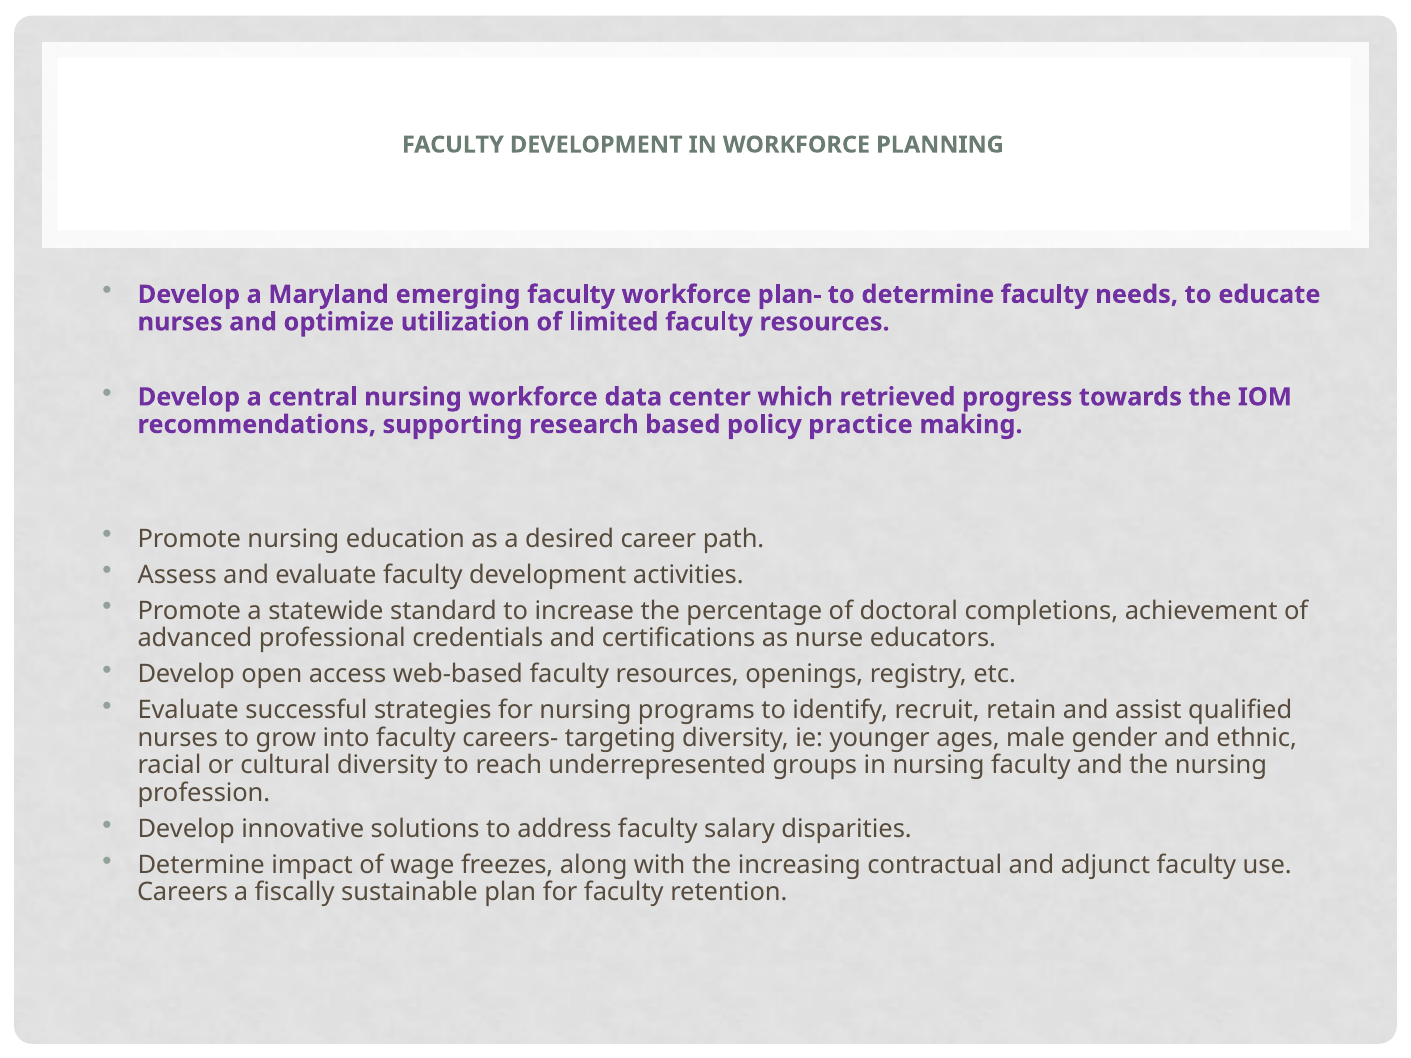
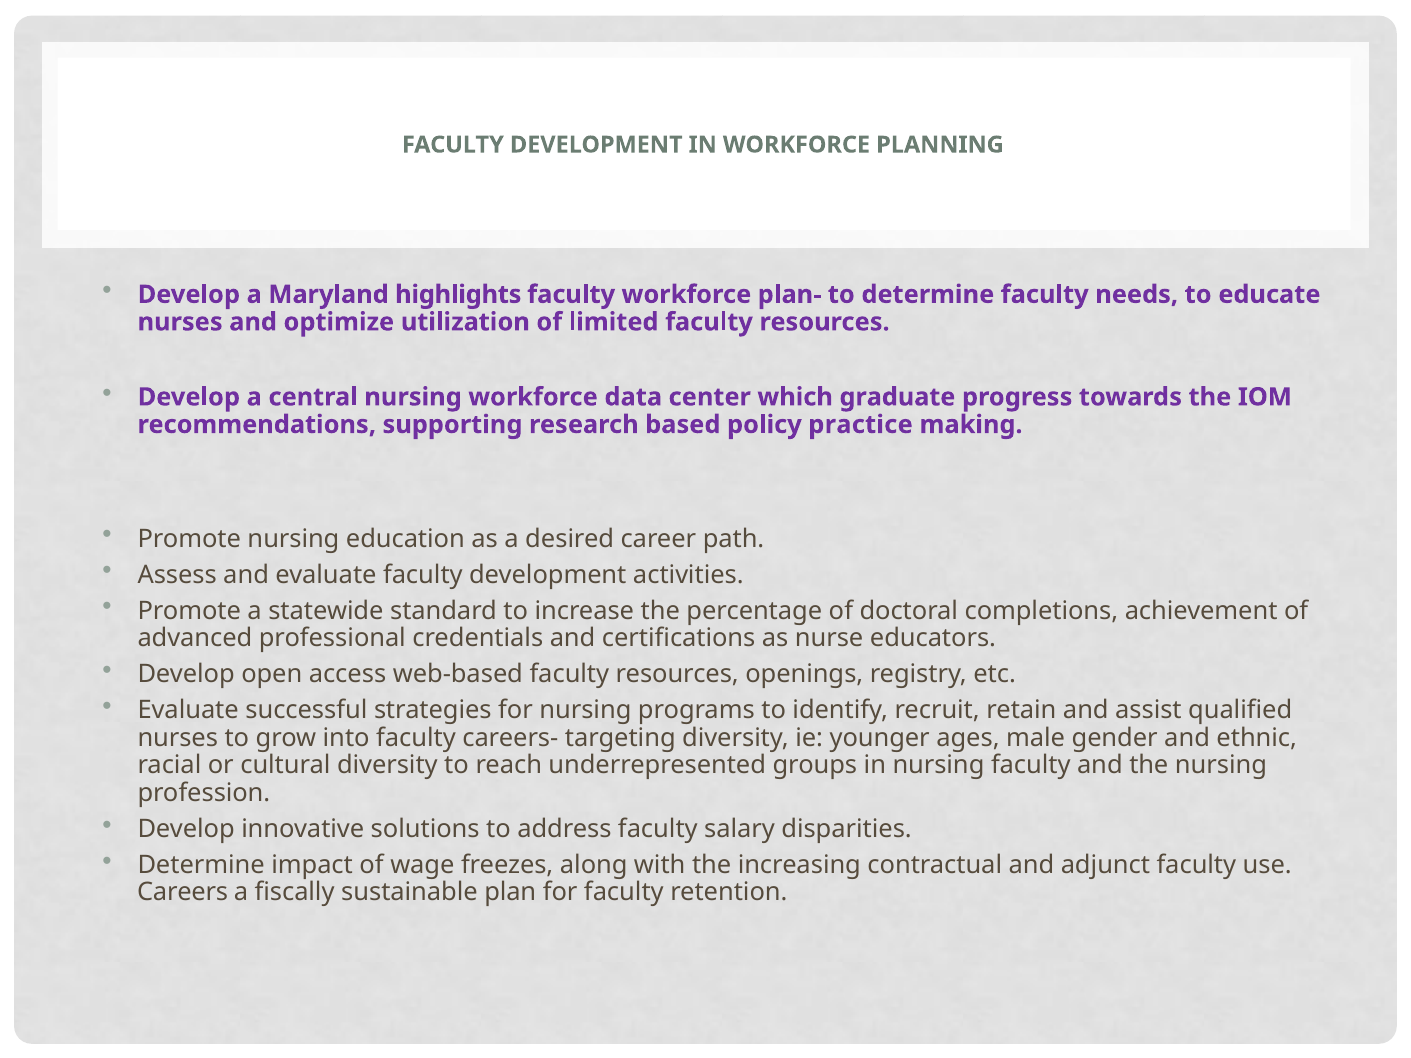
emerging: emerging -> highlights (458, 295)
retrieved: retrieved -> graduate (897, 397)
